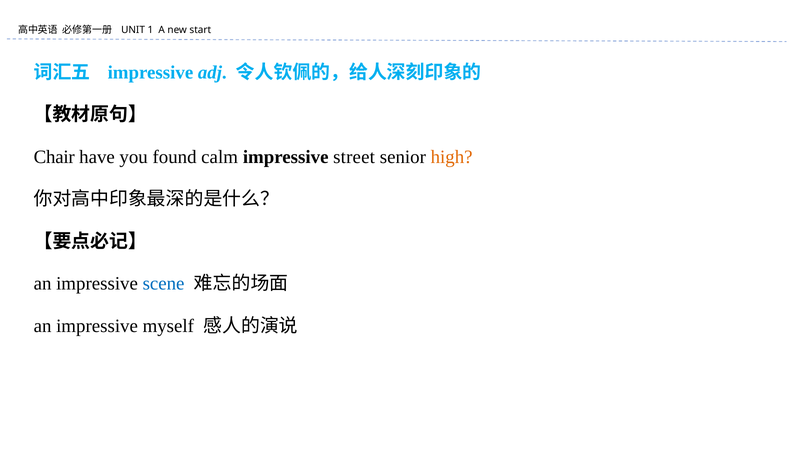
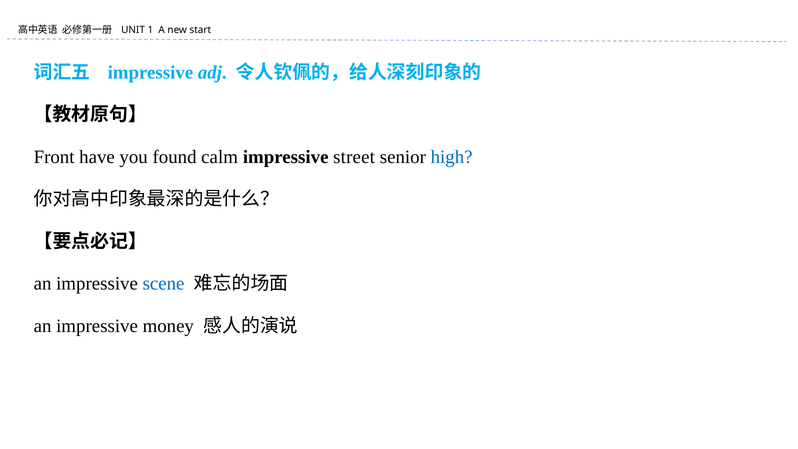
Chair: Chair -> Front (54, 157)
high colour: orange -> blue (452, 157)
myself: myself -> money (168, 326)
